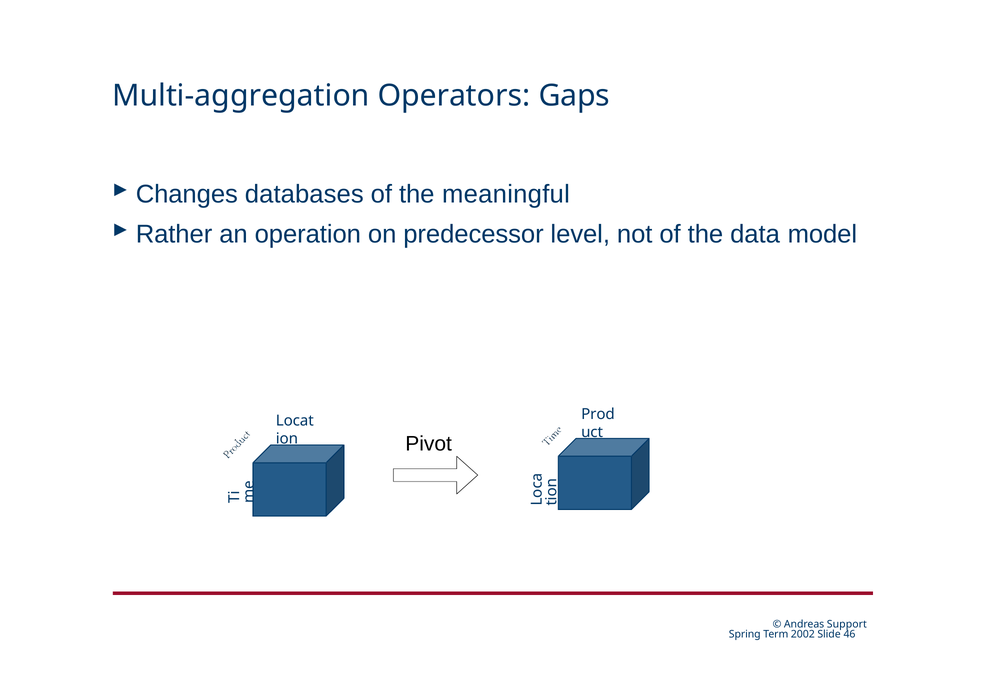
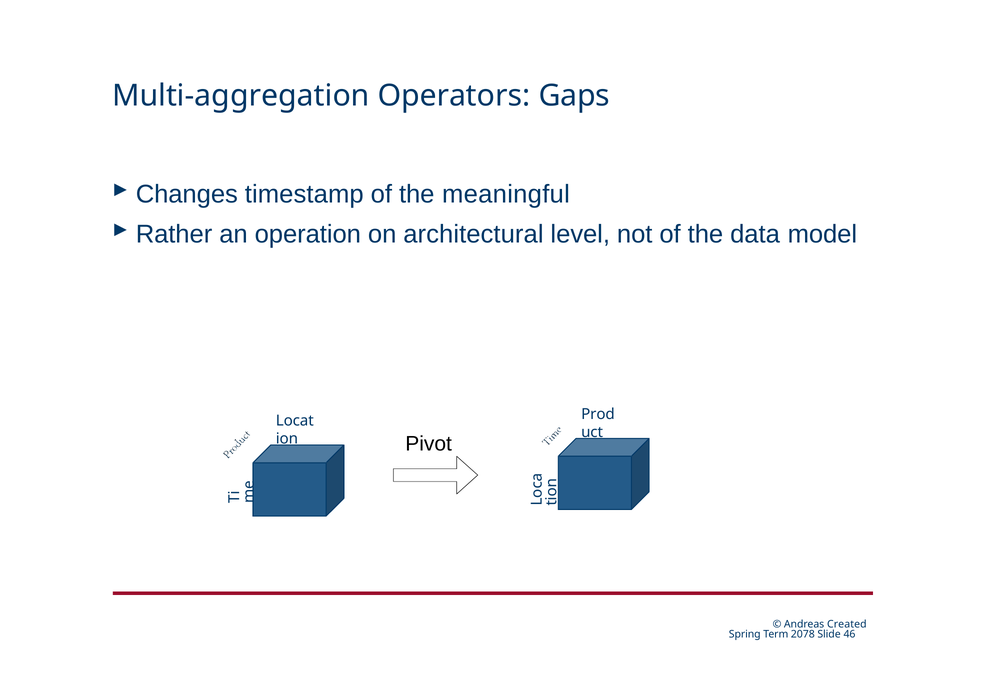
databases: databases -> timestamp (304, 194)
predecessor: predecessor -> architectural (473, 234)
Support: Support -> Created (847, 624)
2002: 2002 -> 2078 (803, 634)
